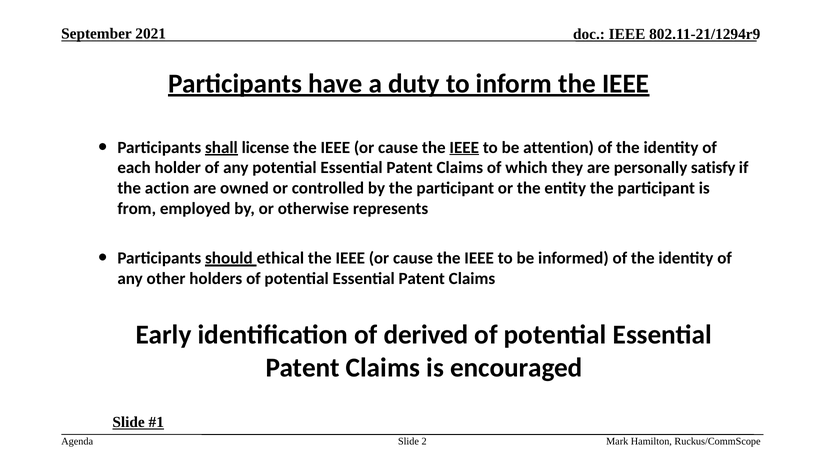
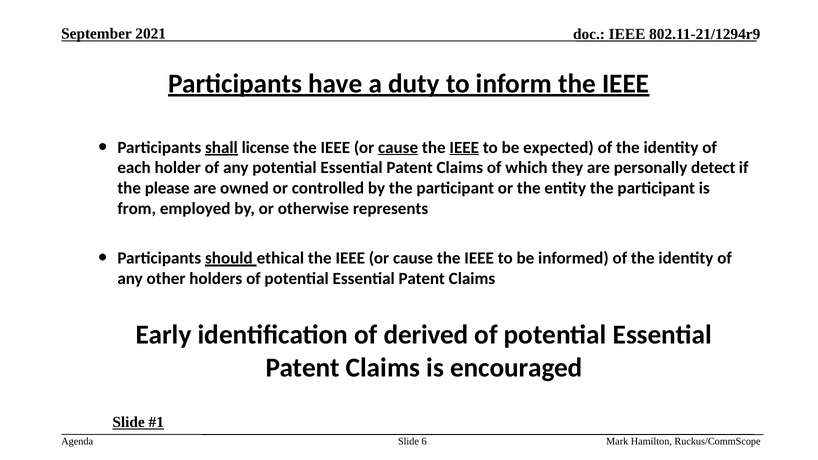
cause underline: none -> present (398, 147)
attention: attention -> expected (559, 147)
satisfy: satisfy -> detect (713, 168)
action: action -> please (167, 188)
2: 2 -> 6 (424, 441)
